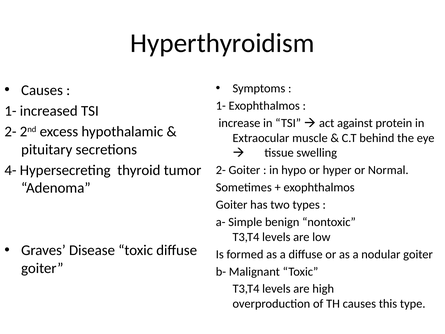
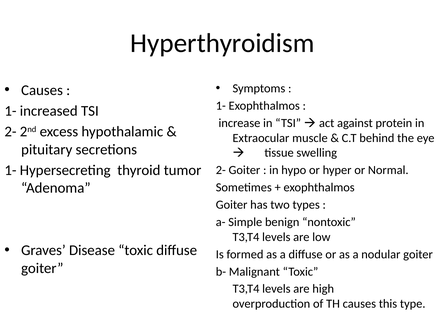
4-: 4- -> 1- (10, 170)
